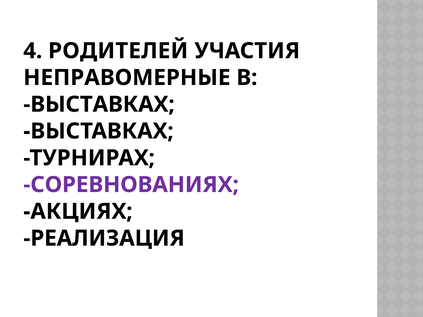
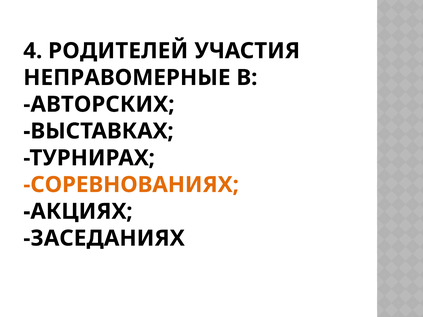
ВЫСТАВКАХ: ВЫСТАВКАХ -> АВТОРСКИХ (99, 104)
СОРЕВНОВАНИЯХ colour: purple -> orange (131, 185)
РЕАЛИЗАЦИЯ: РЕАЛИЗАЦИЯ -> ЗАСЕДАНИЯХ (104, 238)
